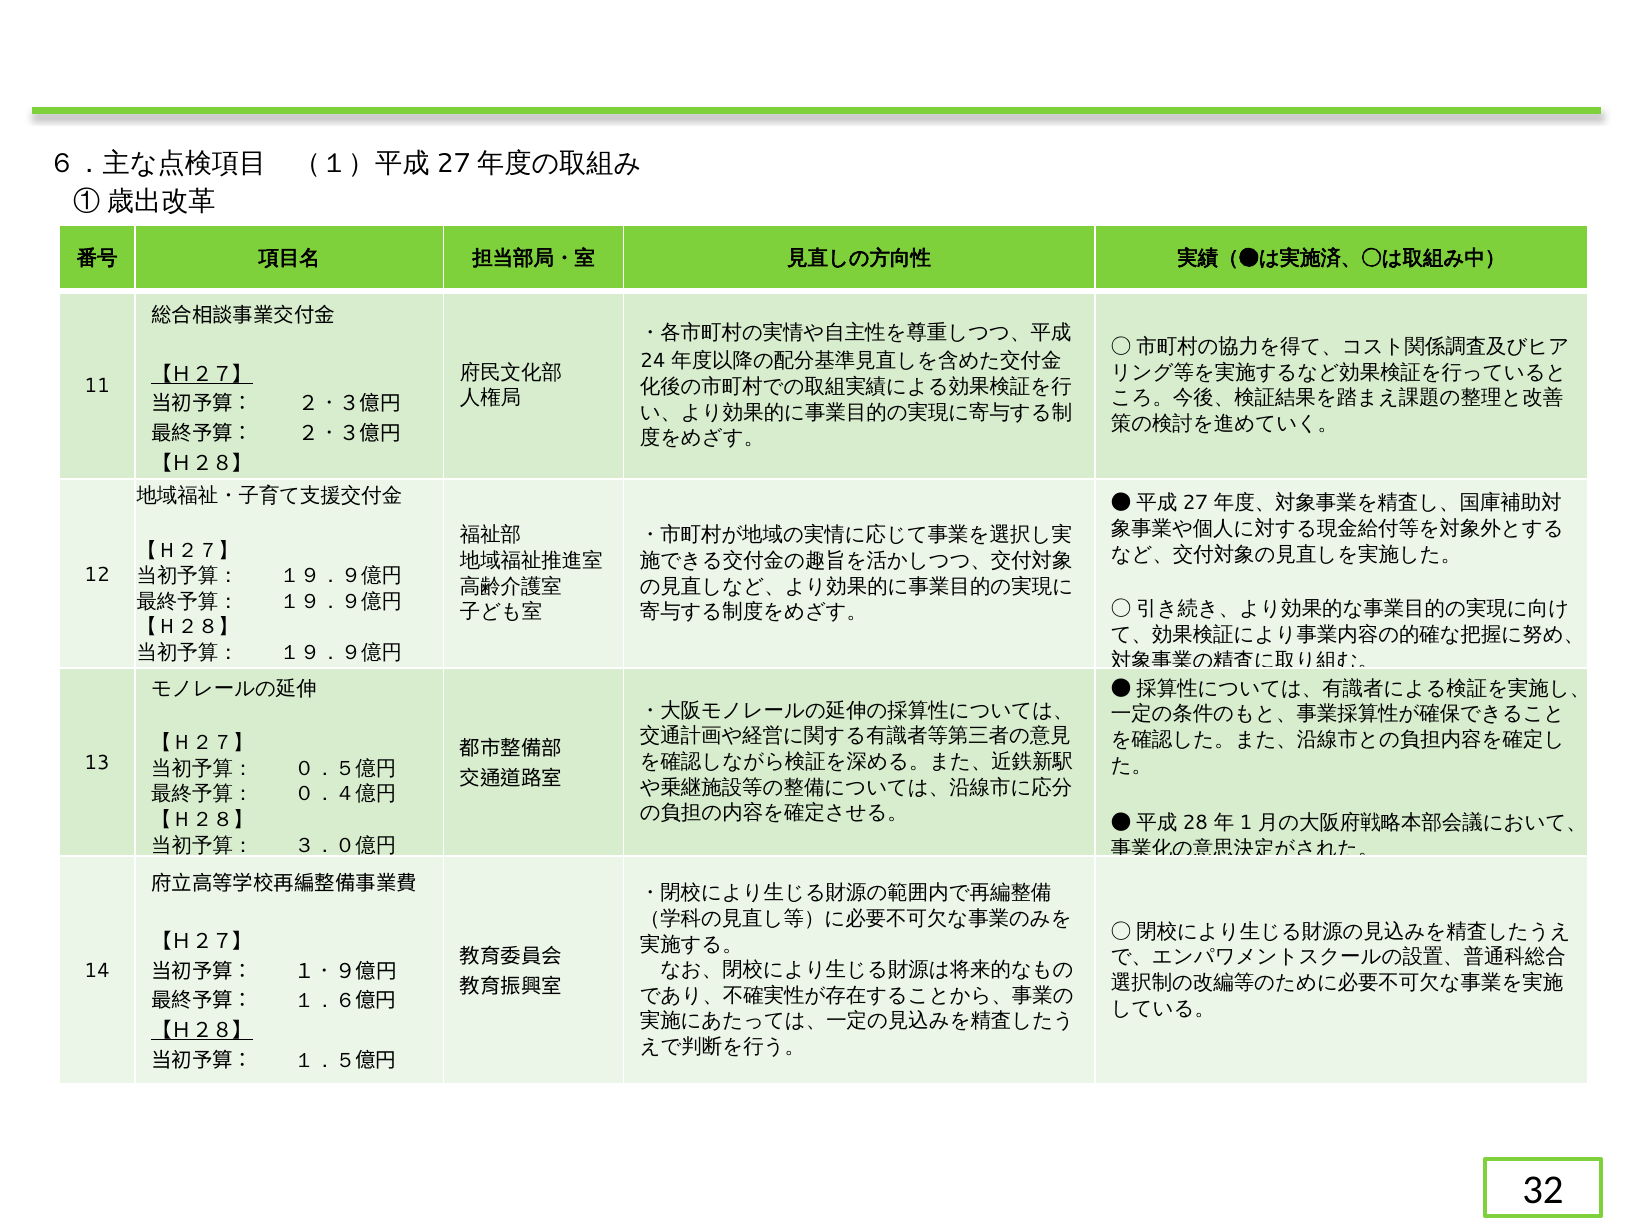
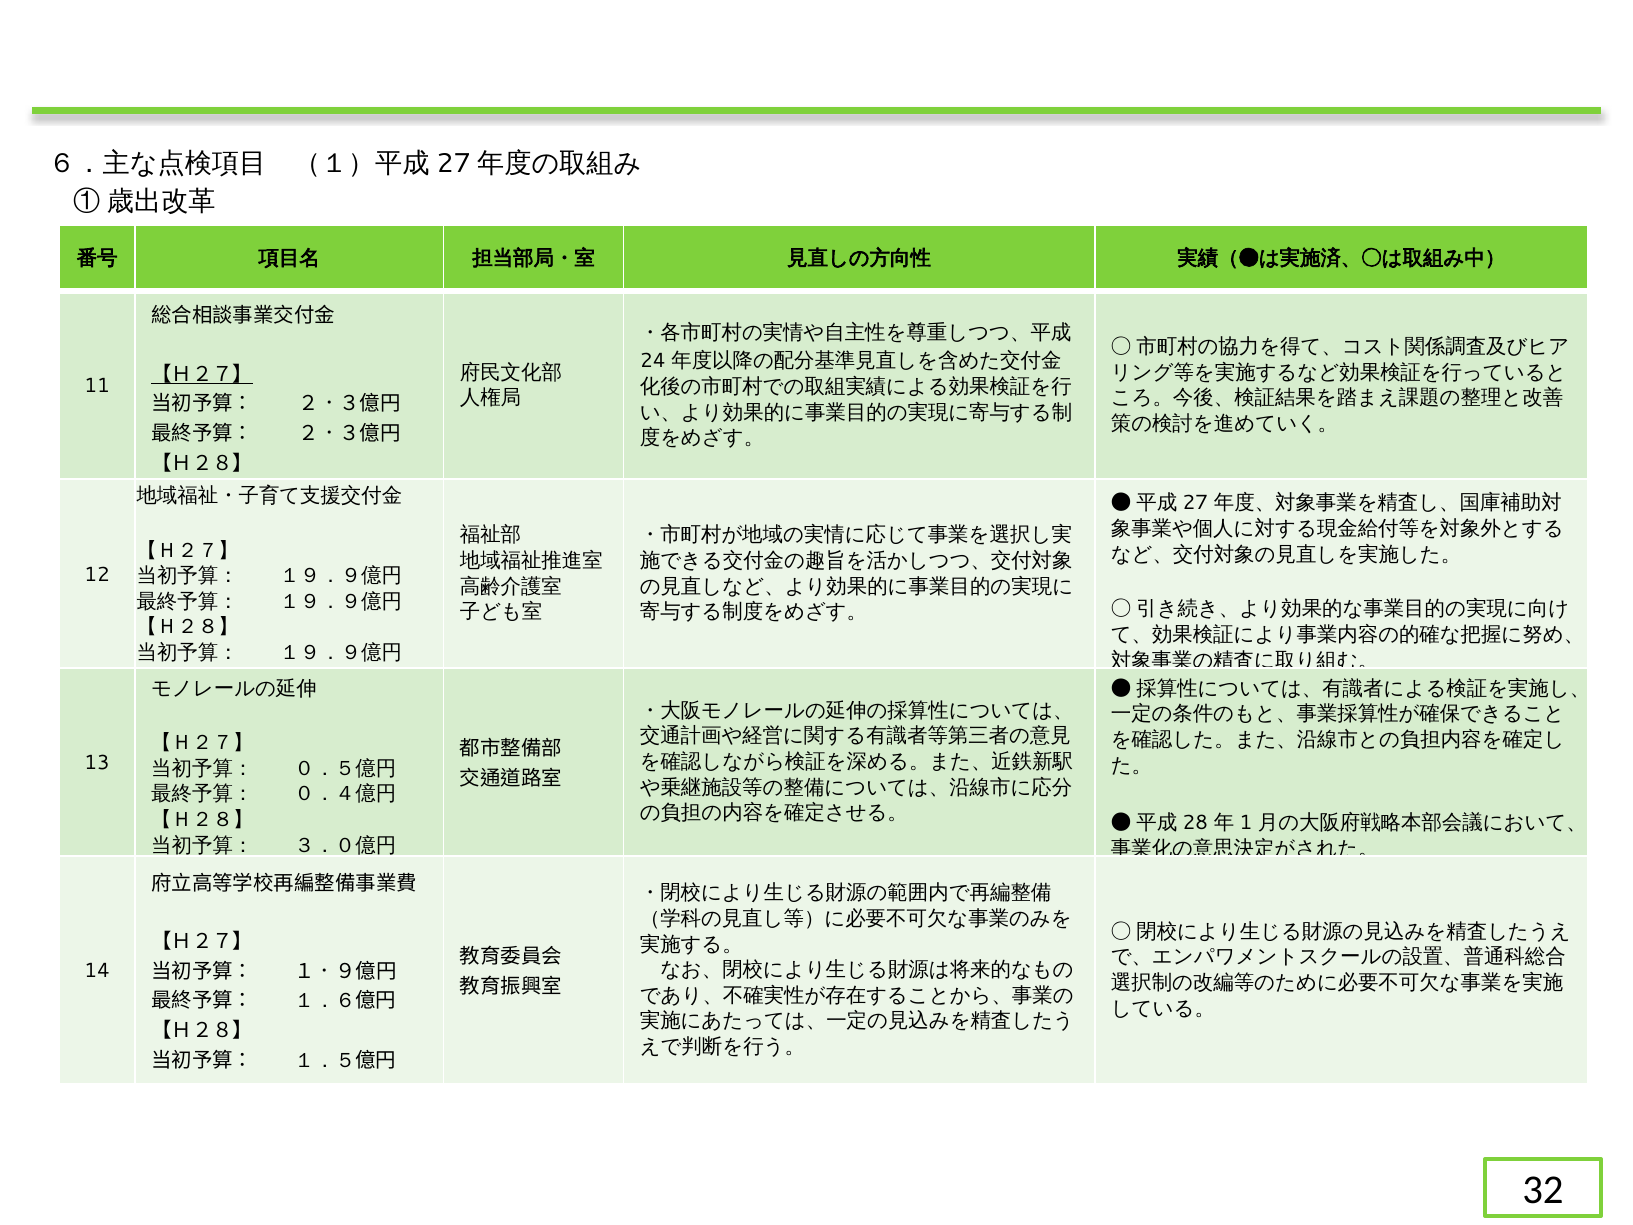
【Ｈ２８】 underline: present -> none (202, 1031)
